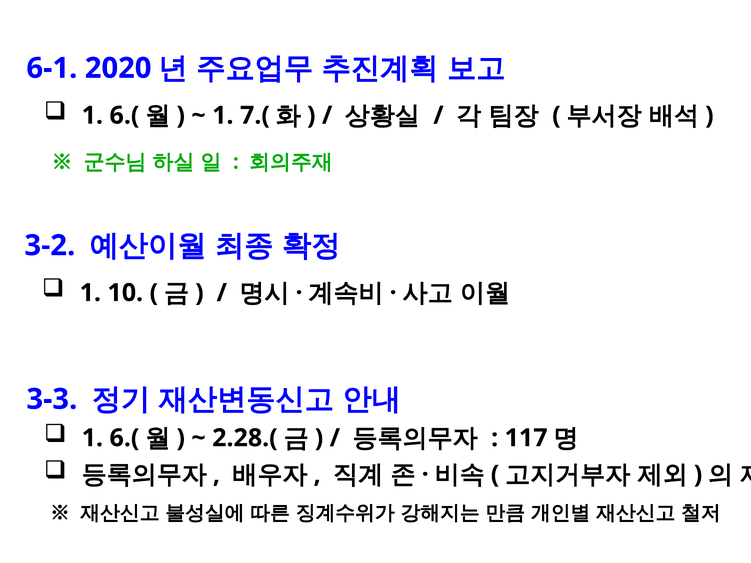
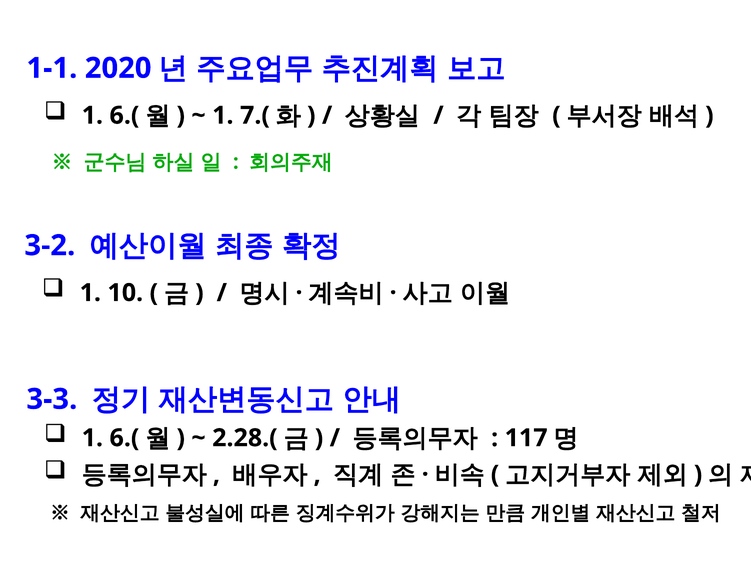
6-1: 6-1 -> 1-1 (52, 68)
